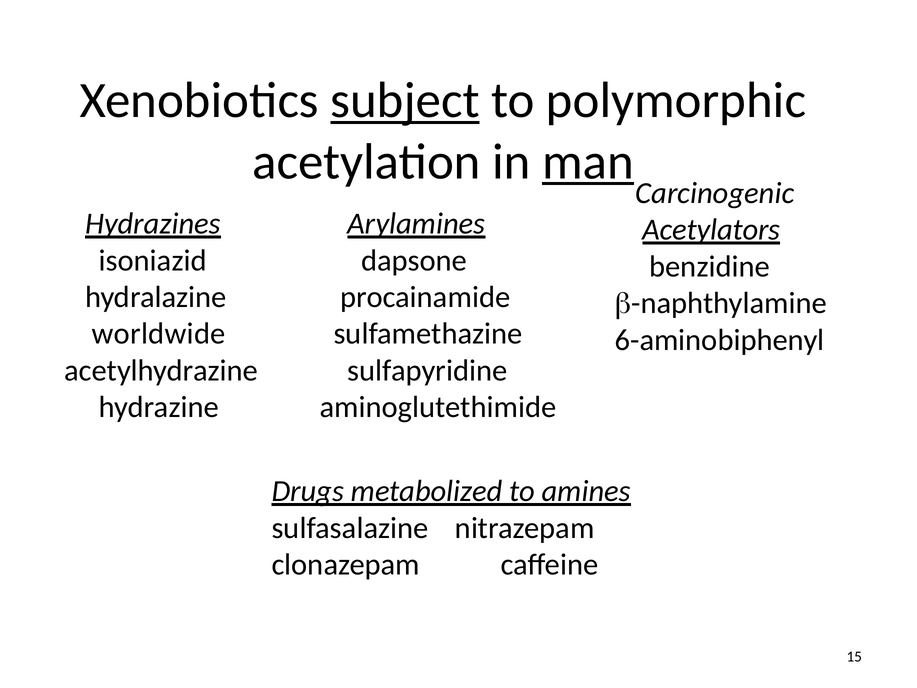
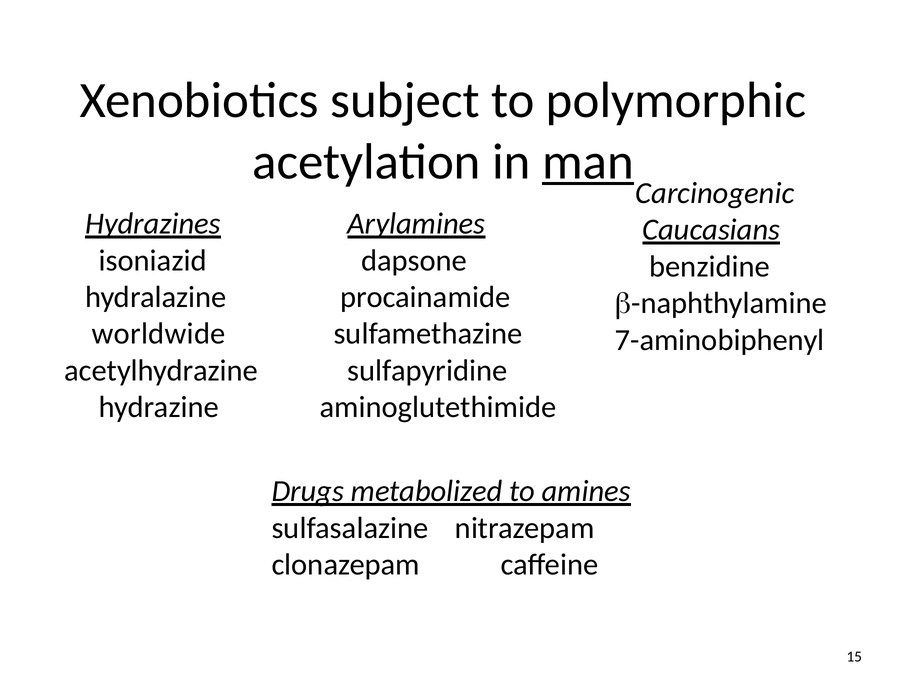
subject underline: present -> none (405, 101)
Acetylators: Acetylators -> Caucasians (711, 230)
6-aminobiphenyl: 6-aminobiphenyl -> 7-aminobiphenyl (720, 340)
